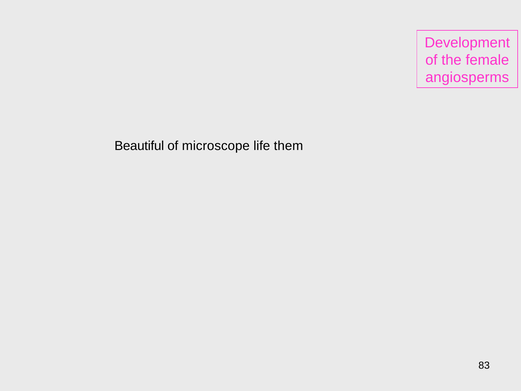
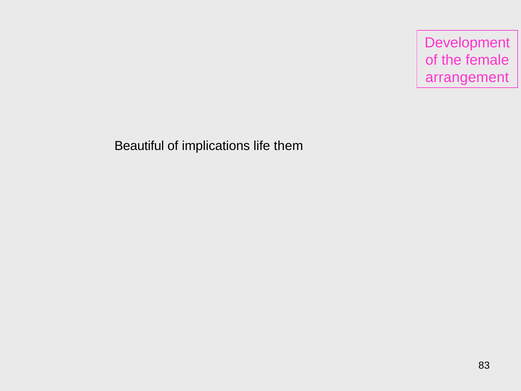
angiosperms: angiosperms -> arrangement (467, 77)
microscope: microscope -> implications (216, 146)
